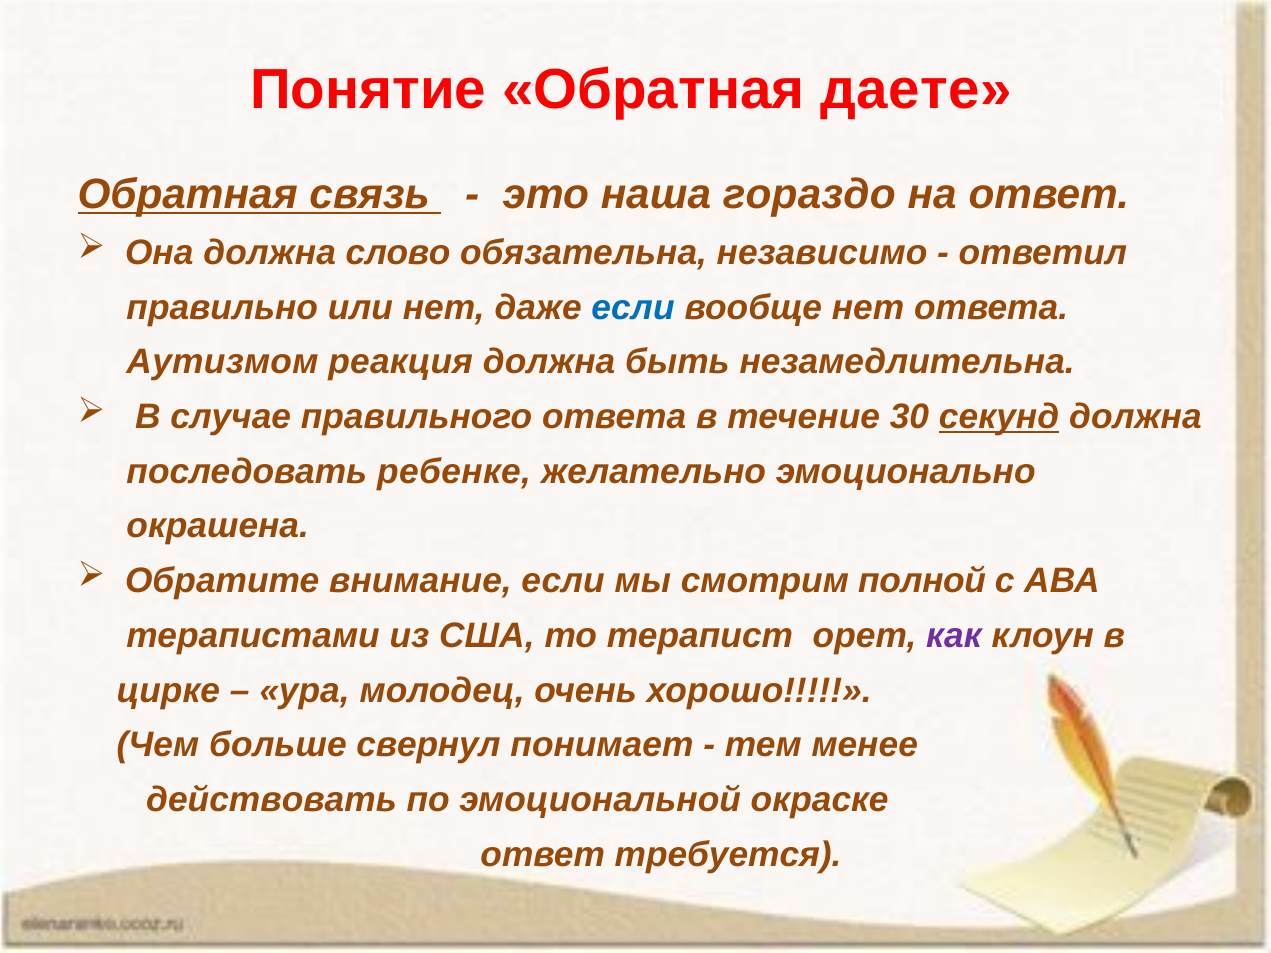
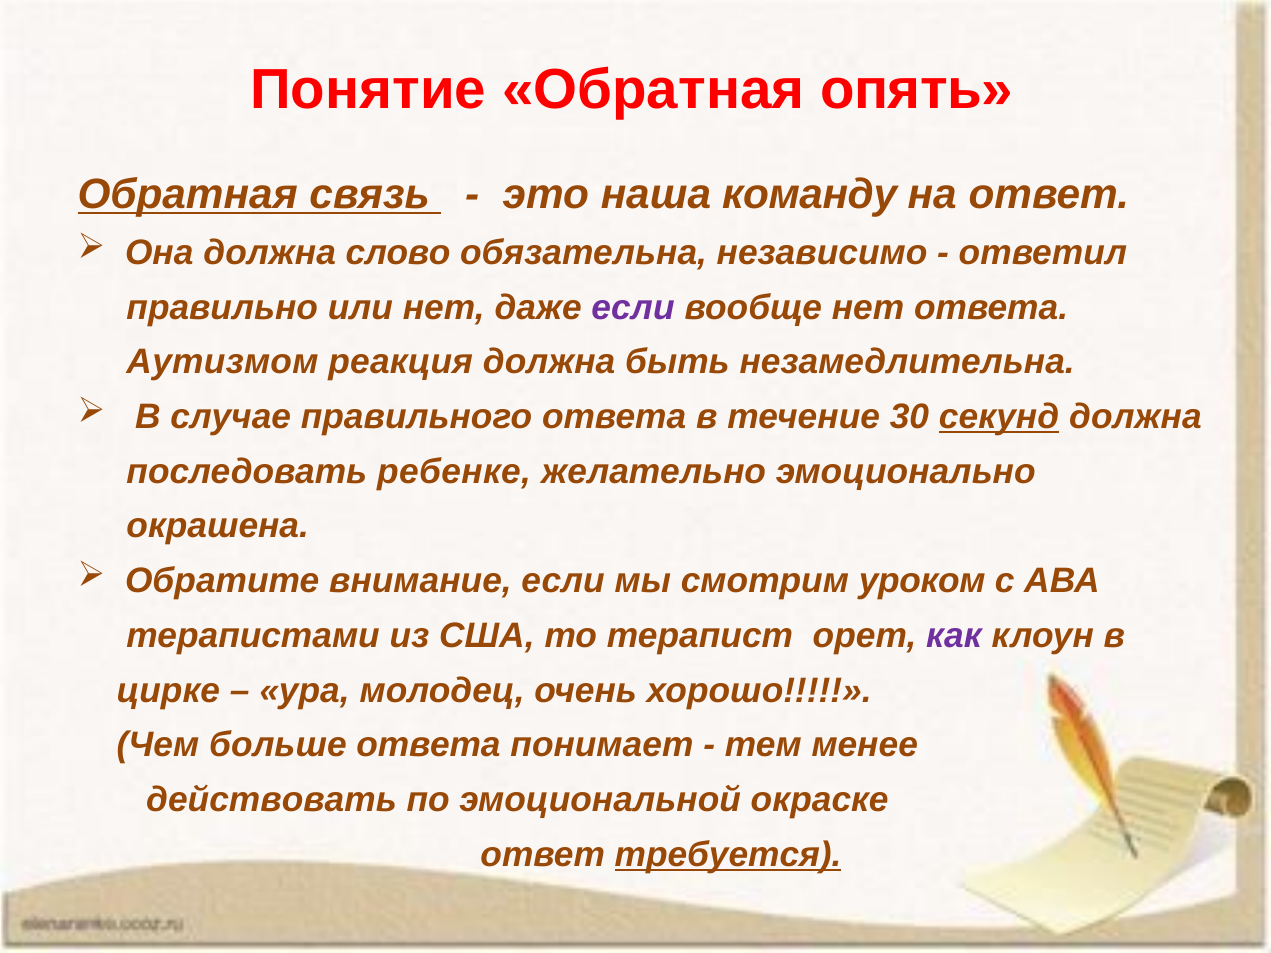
даете: даете -> опять (917, 90)
гораздо: гораздо -> команду (810, 194)
если colour: blue -> purple (633, 307)
полной: полной -> уроком (922, 581)
больше свернул: свернул -> ответа (428, 745)
требуется underline: none -> present (728, 855)
